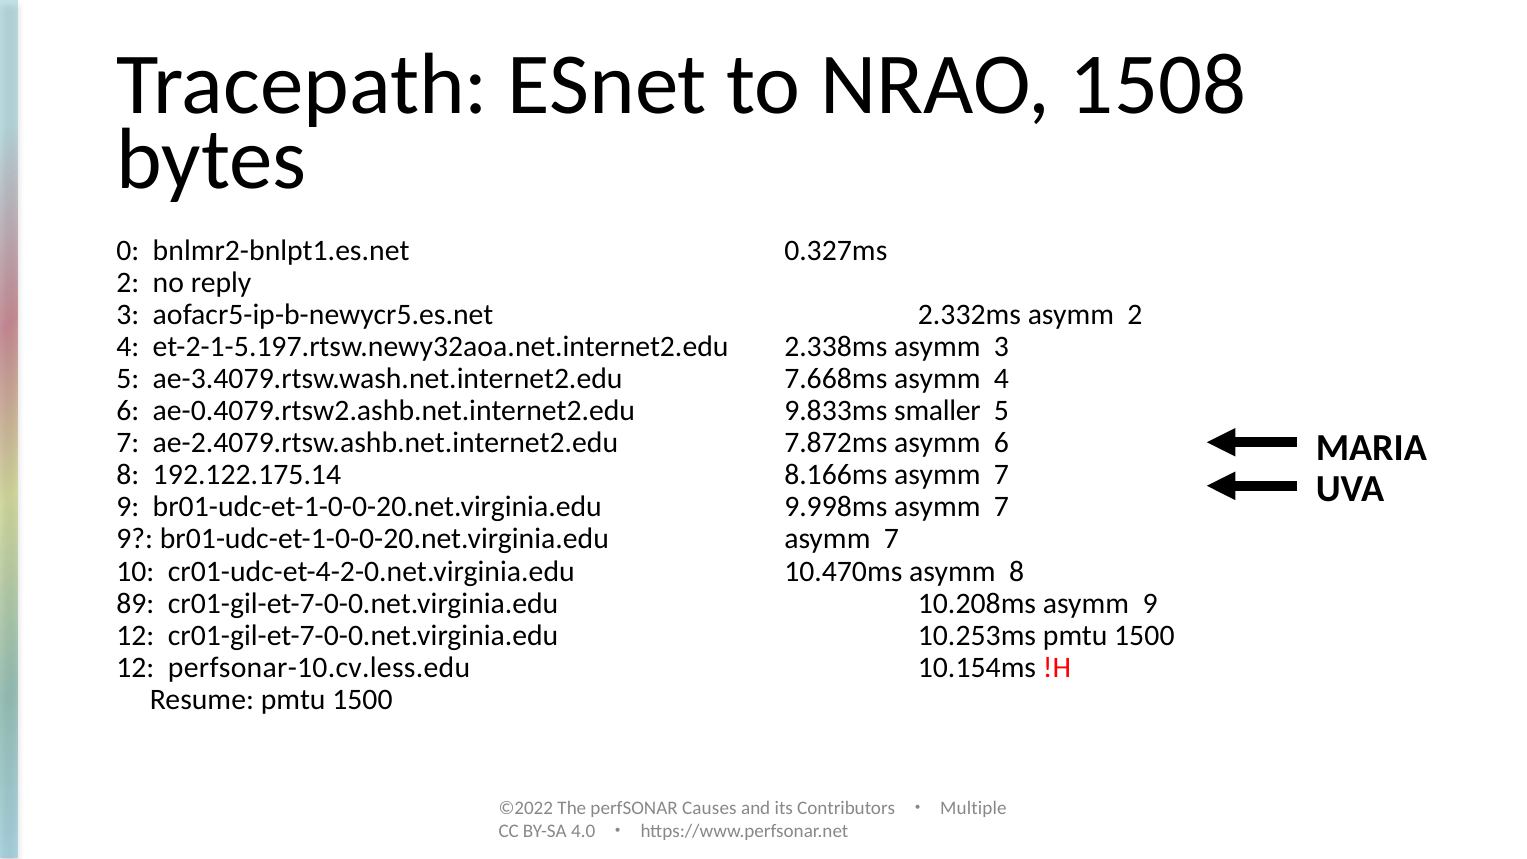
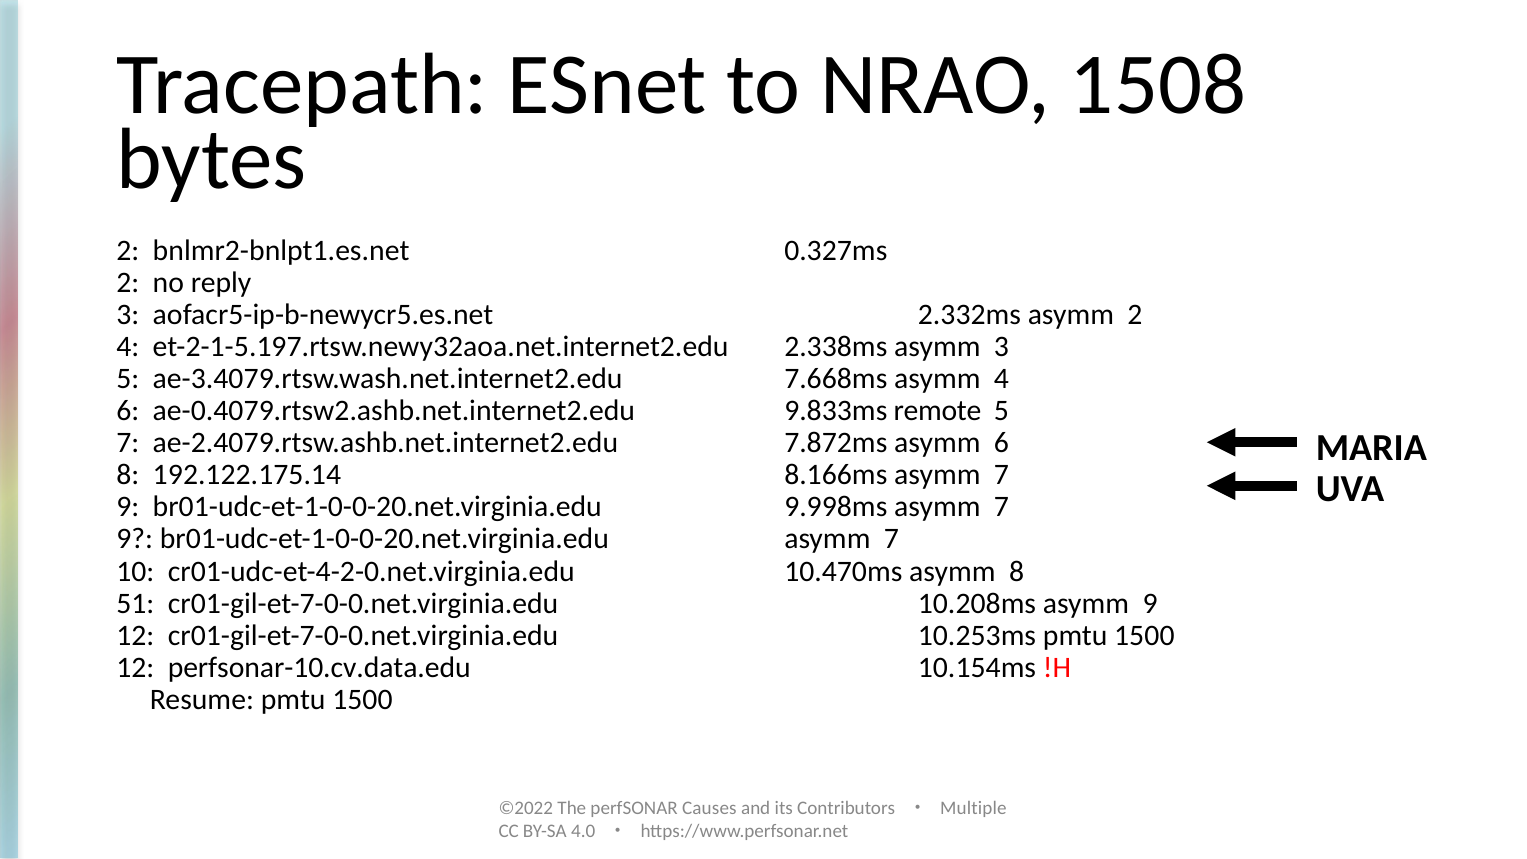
0: 0 -> 2 (128, 250)
smaller: smaller -> remote (937, 411)
89: 89 -> 51 (135, 603)
perfsonar-10.cv.less.edu: perfsonar-10.cv.less.edu -> perfsonar-10.cv.data.edu (319, 668)
